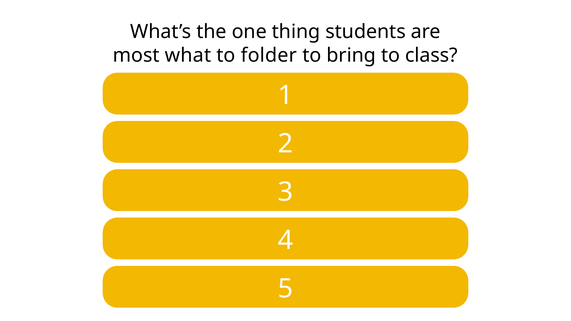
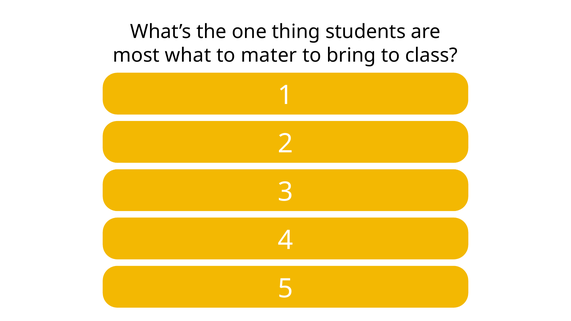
folder: folder -> mater (269, 55)
